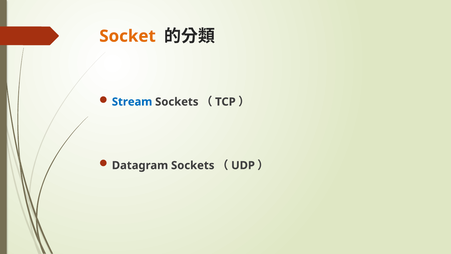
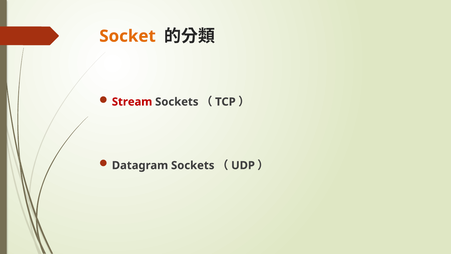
Stream colour: blue -> red (132, 102)
